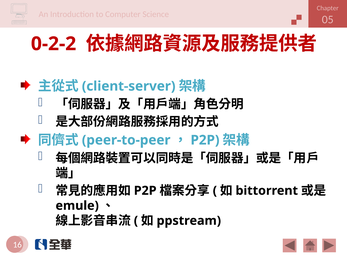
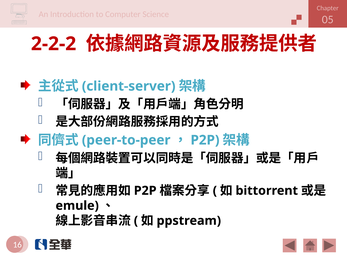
0-2-2: 0-2-2 -> 2-2-2 (54, 44)
